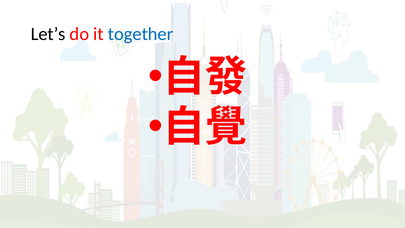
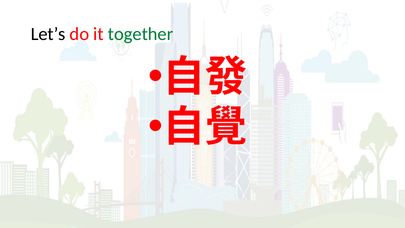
together colour: blue -> green (141, 34)
